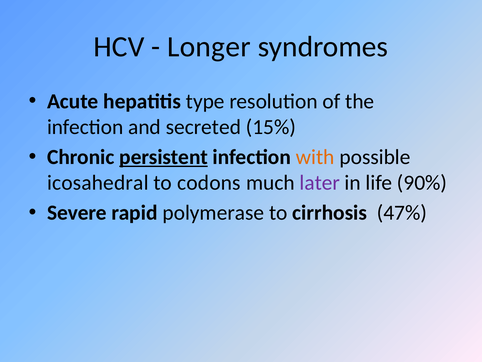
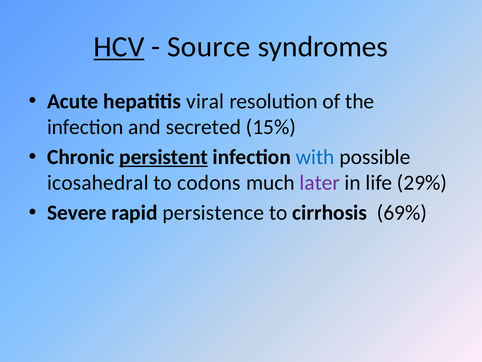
HCV underline: none -> present (119, 47)
Longer: Longer -> Source (209, 47)
type: type -> viral (205, 101)
with colour: orange -> blue (315, 157)
90%: 90% -> 29% (422, 183)
polymerase: polymerase -> persistence (213, 213)
47%: 47% -> 69% (402, 213)
